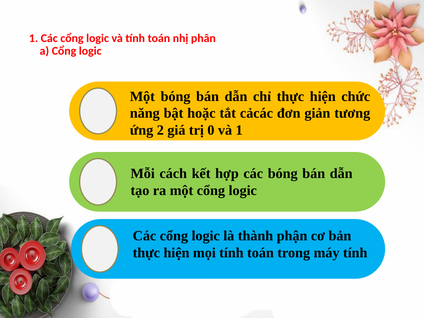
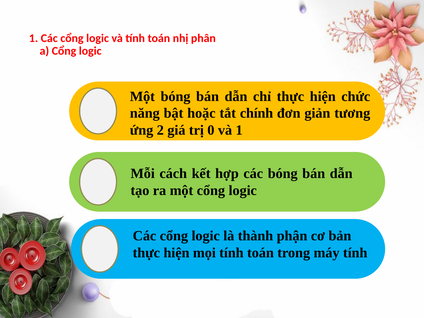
cảcác: cảcác -> chính (257, 113)
